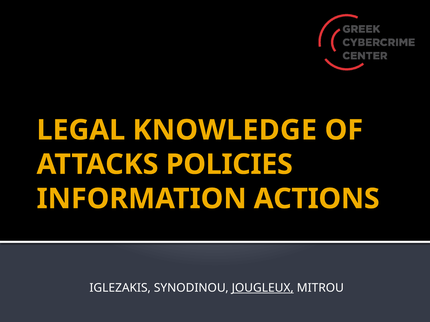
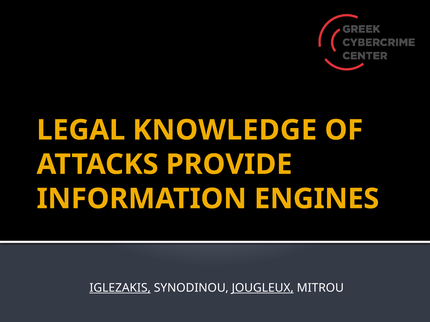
POLICIES: POLICIES -> PROVIDE (229, 165)
ACTIONS: ACTIONS -> ENGINES (317, 199)
IGLEZAKIS underline: none -> present (120, 288)
